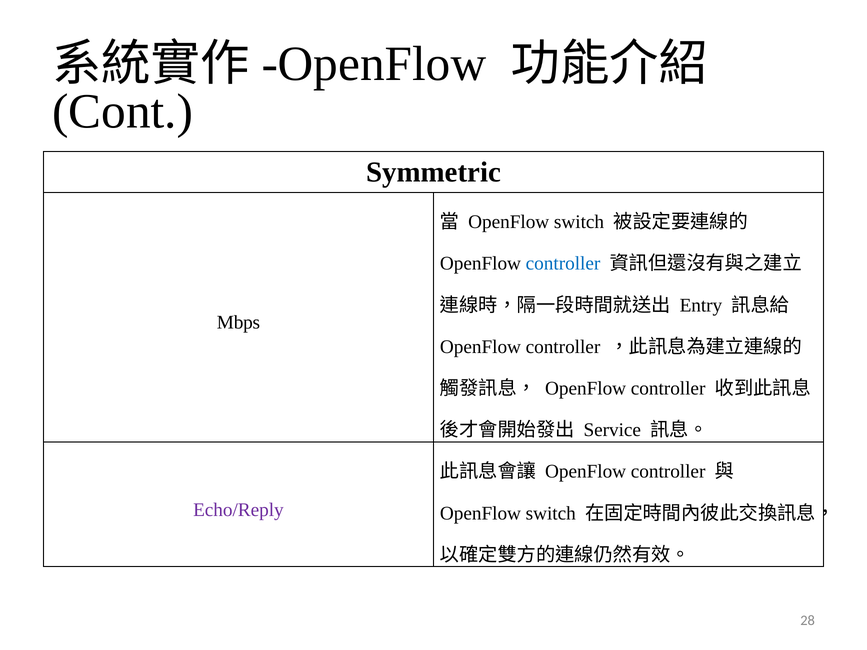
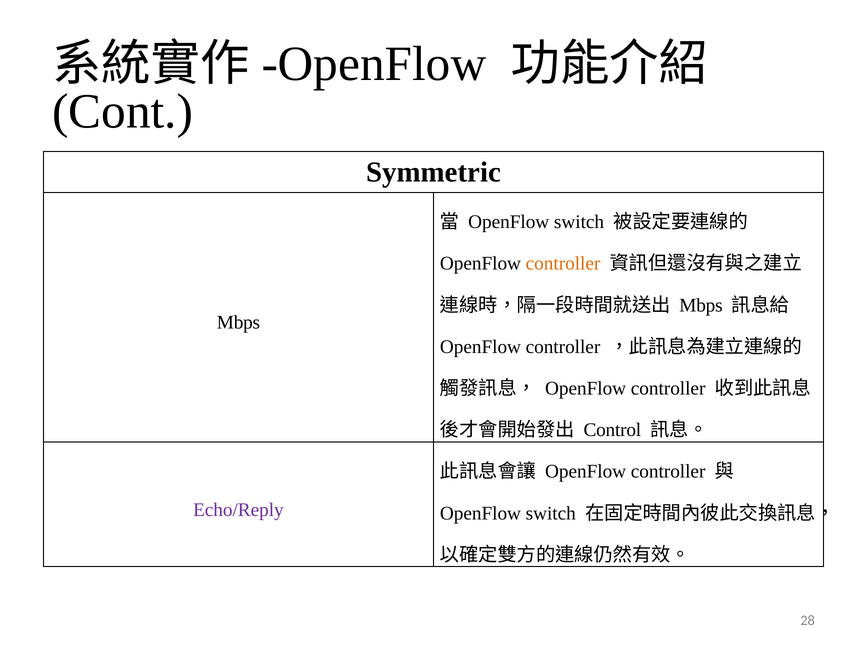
controller colour: blue -> orange (563, 264)
Entry: Entry -> Mbps (701, 305)
Service: Service -> Control (612, 430)
